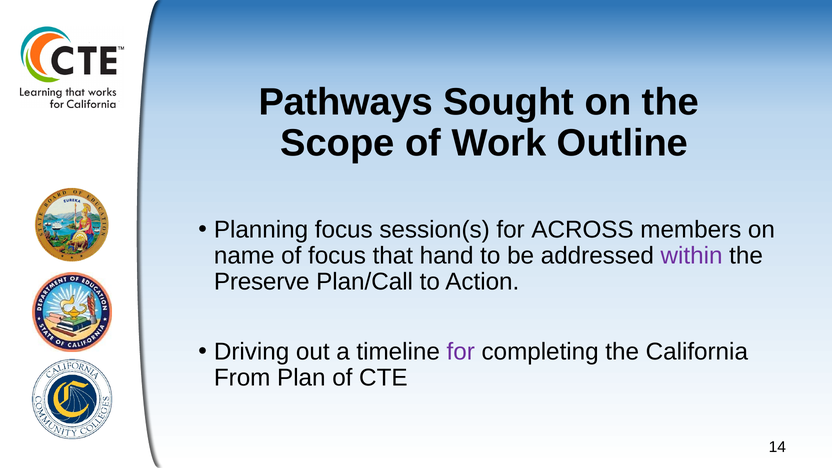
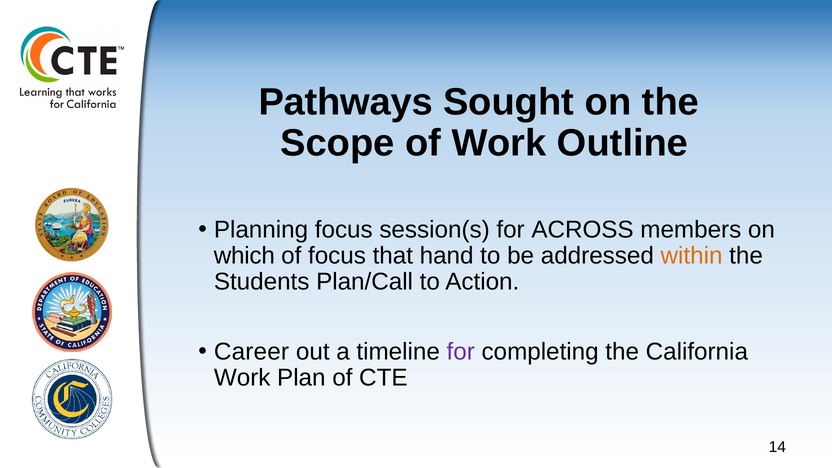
name: name -> which (244, 256)
within colour: purple -> orange (692, 256)
Preserve: Preserve -> Students (262, 282)
Driving: Driving -> Career (251, 352)
From: From -> Work (242, 378)
